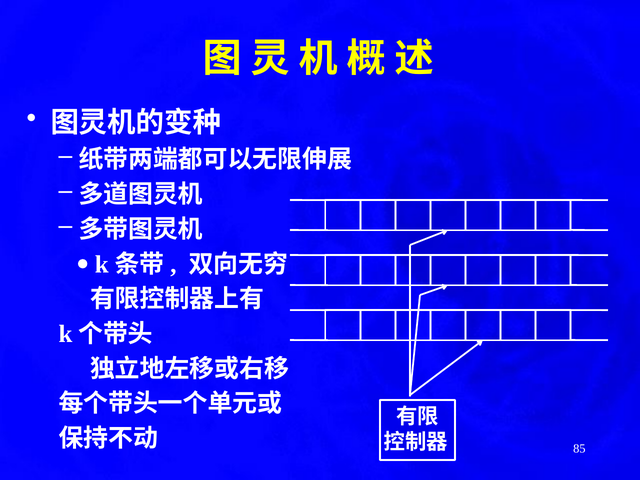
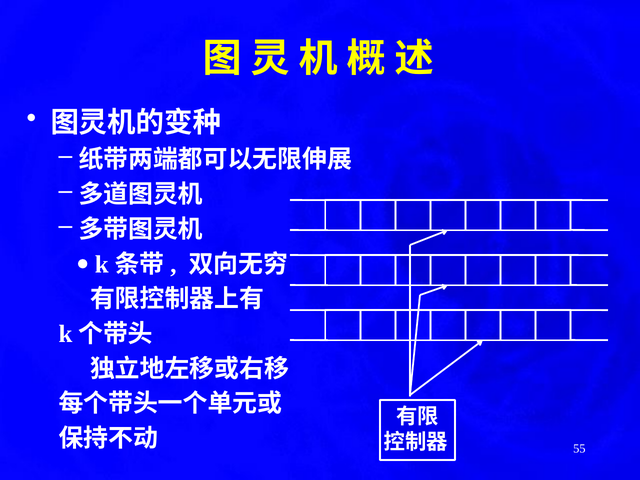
85: 85 -> 55 (579, 449)
